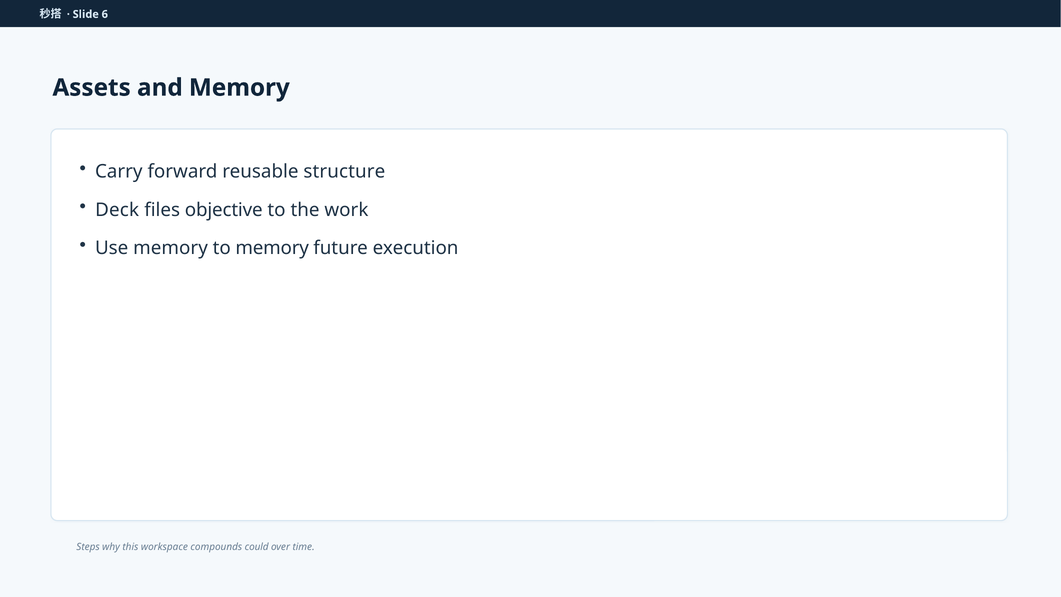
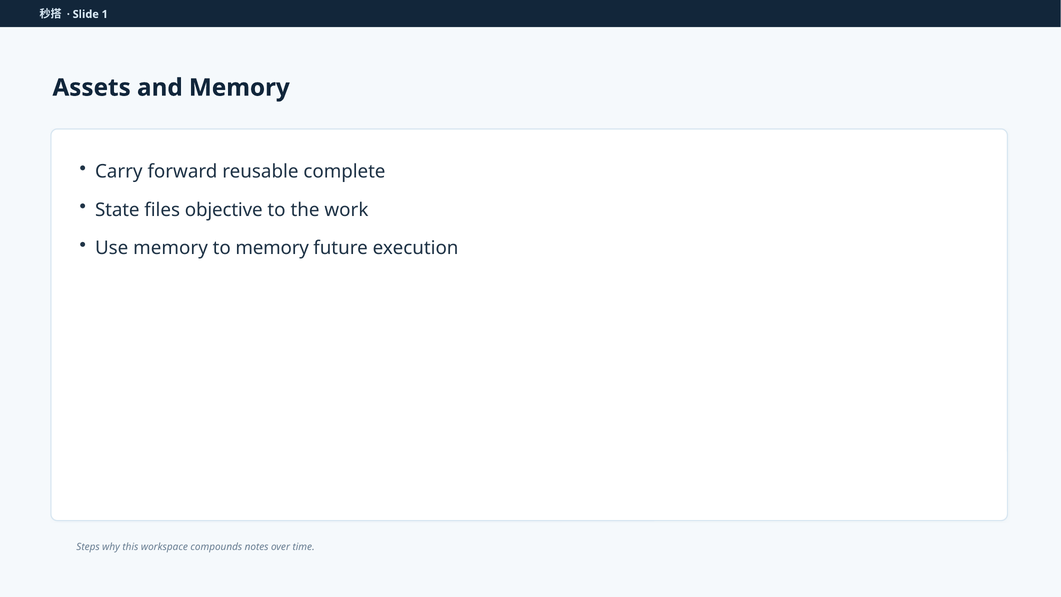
6: 6 -> 1 (105, 14)
structure: structure -> complete (344, 172)
Deck: Deck -> State (117, 210)
could: could -> notes (257, 547)
